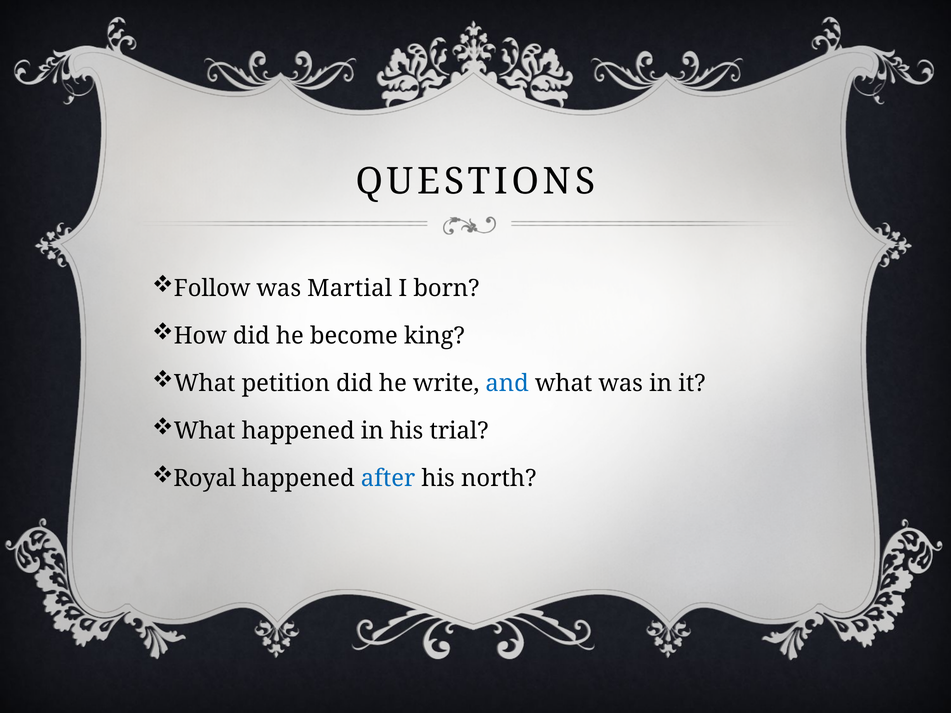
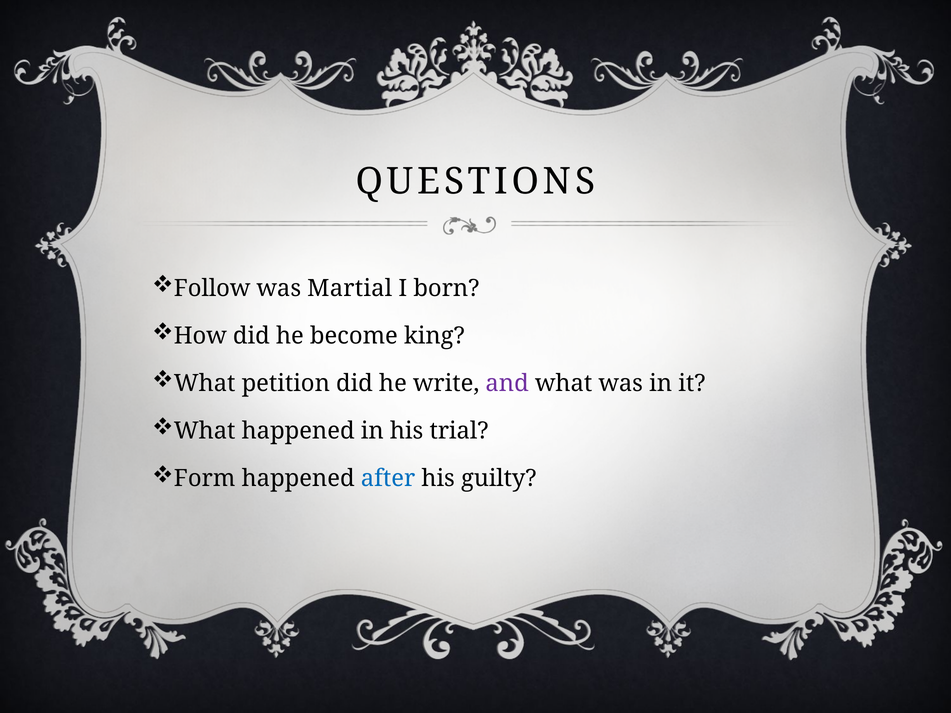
and colour: blue -> purple (507, 384)
Royal: Royal -> Form (205, 479)
north: north -> guilty (499, 479)
